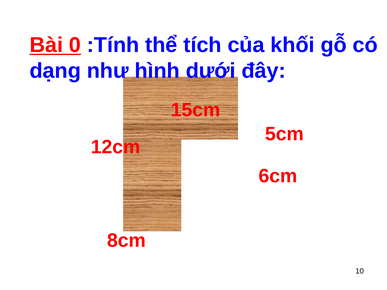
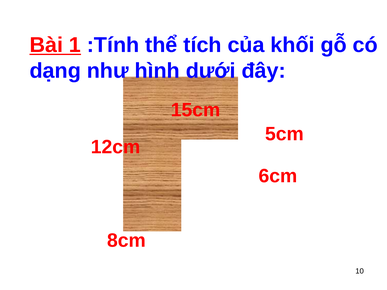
0: 0 -> 1 (75, 45)
